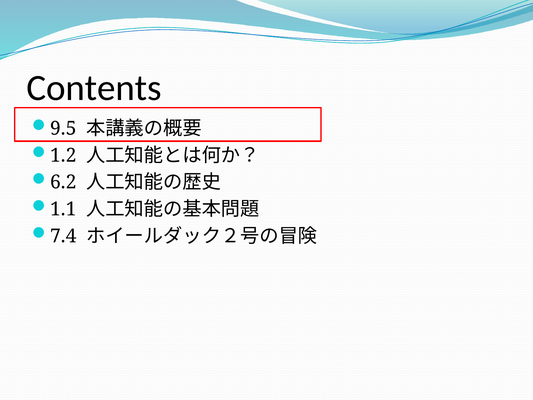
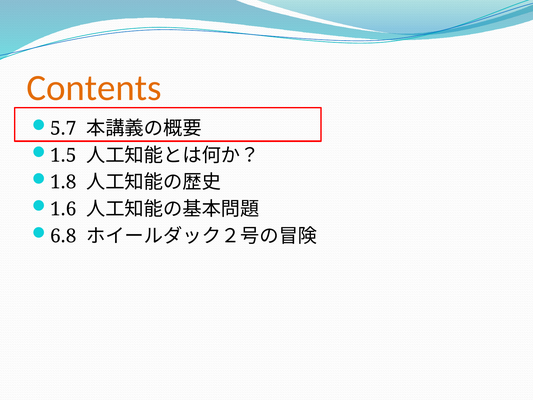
Contents colour: black -> orange (94, 88)
9.5: 9.5 -> 5.7 (63, 128)
1.2: 1.2 -> 1.5 (63, 155)
6.2: 6.2 -> 1.8 (63, 182)
1.1: 1.1 -> 1.6 (63, 209)
7.4: 7.4 -> 6.8 (63, 236)
